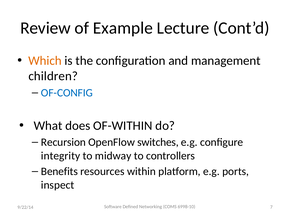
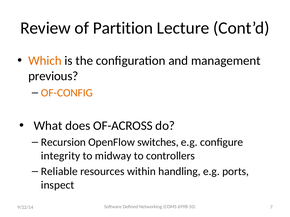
Example: Example -> Partition (123, 28)
children: children -> previous (53, 76)
OF-CONFIG colour: blue -> orange (67, 93)
OF-WITHIN: OF-WITHIN -> OF-ACROSS (123, 126)
Benefits: Benefits -> Reliable (59, 172)
platform: platform -> handling (179, 172)
